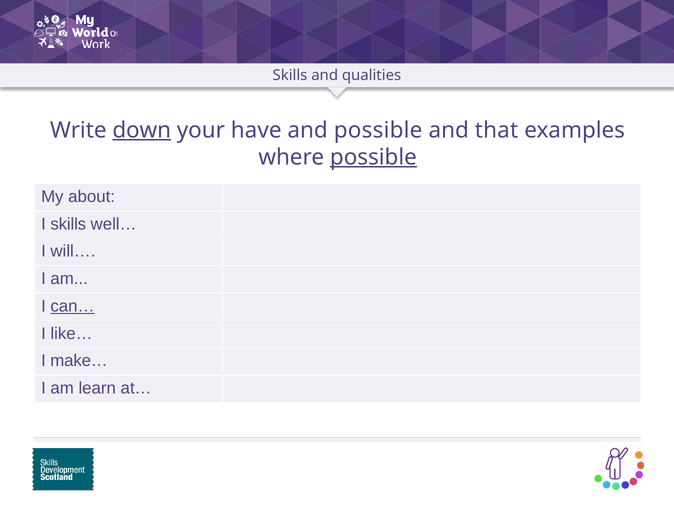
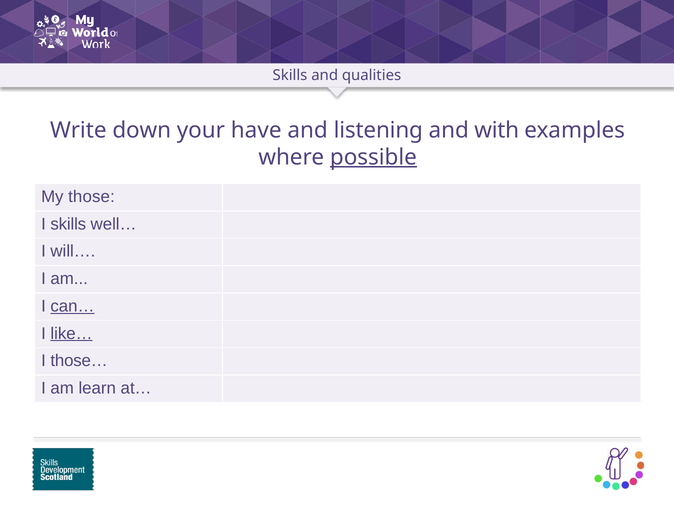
down underline: present -> none (142, 130)
and possible: possible -> listening (378, 130)
that: that -> with (497, 130)
about: about -> those (91, 196)
like… underline: none -> present (71, 333)
make…: make… -> those… (79, 360)
